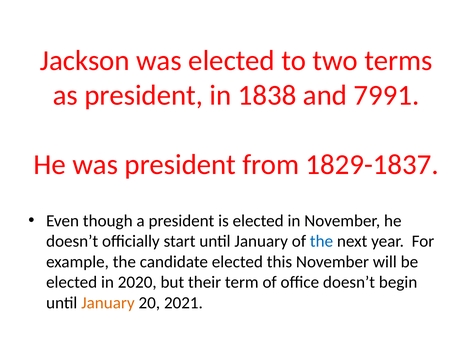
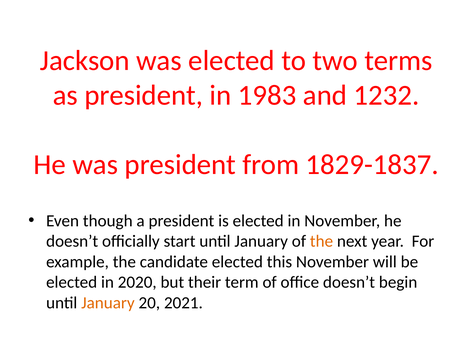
1838: 1838 -> 1983 (267, 95)
7991: 7991 -> 1232 (387, 95)
the colour: blue -> orange (322, 241)
